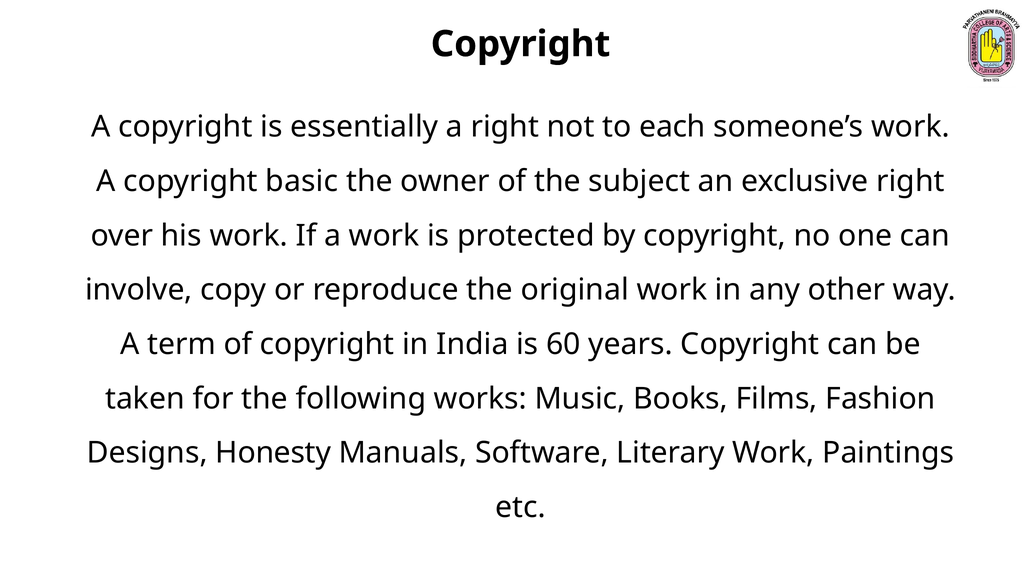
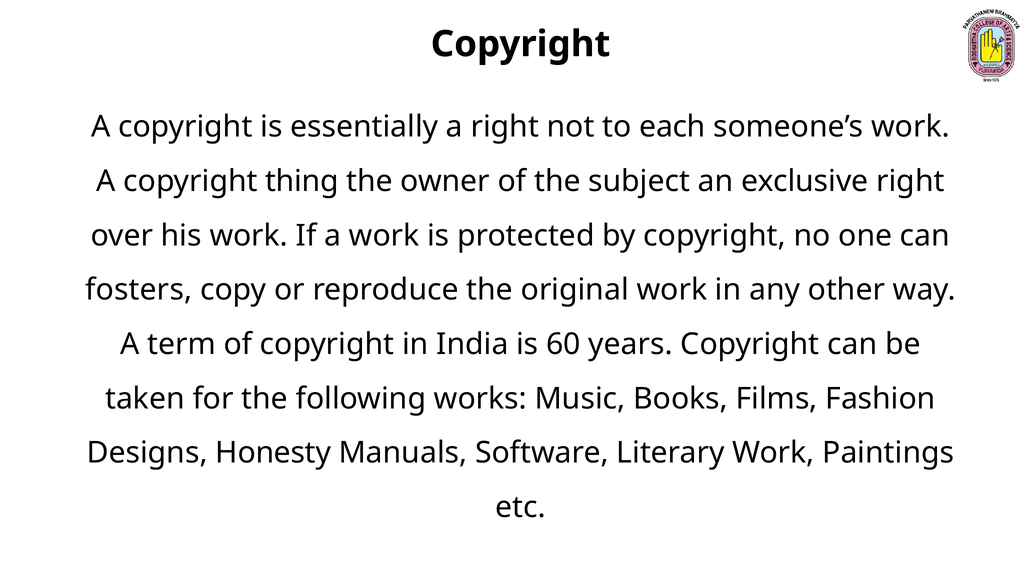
basic: basic -> thing (302, 181)
involve: involve -> fosters (139, 290)
